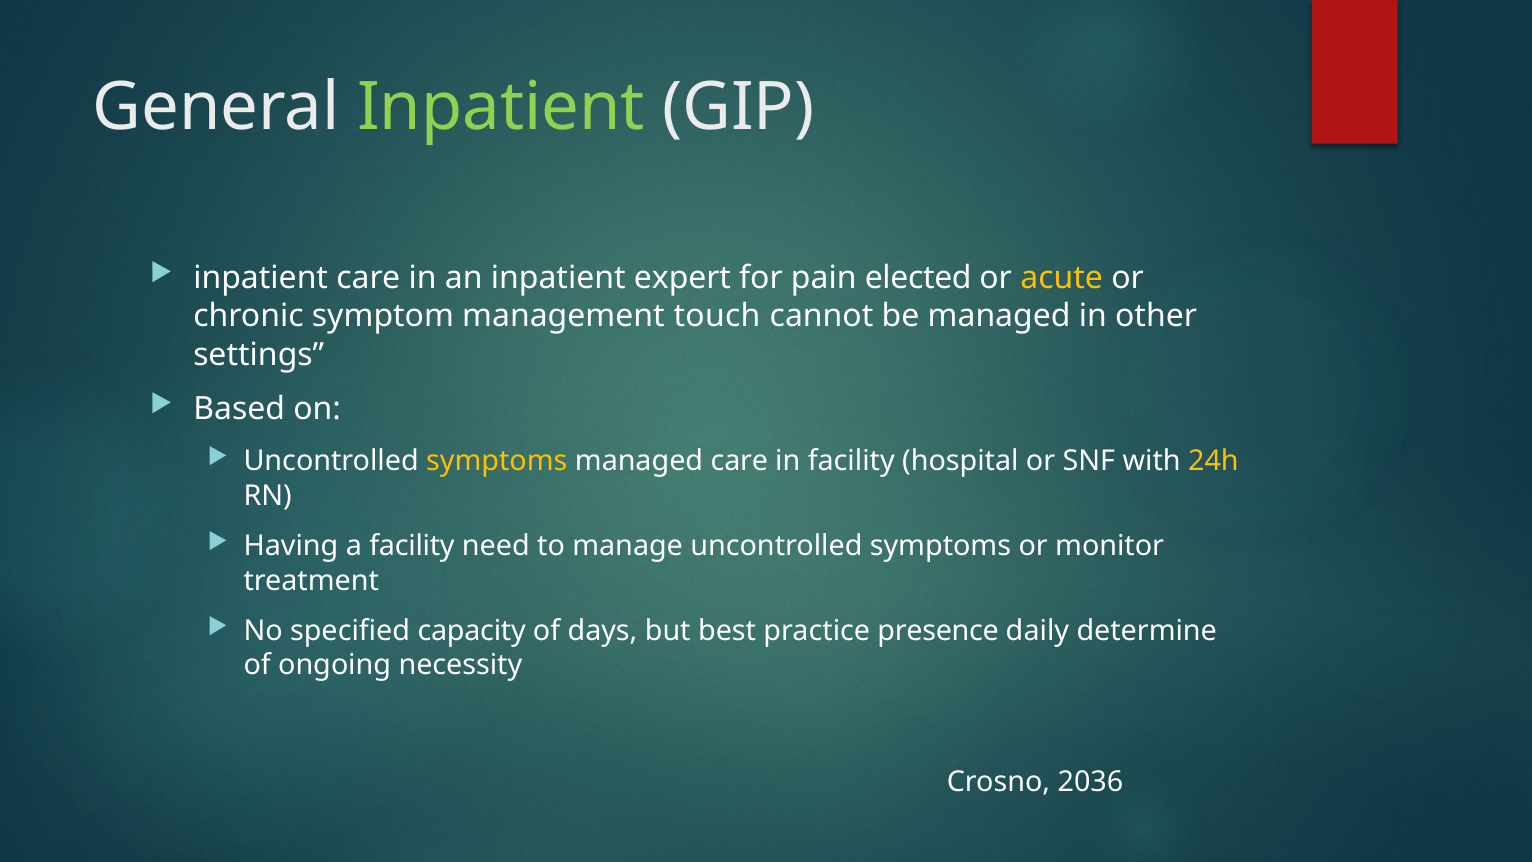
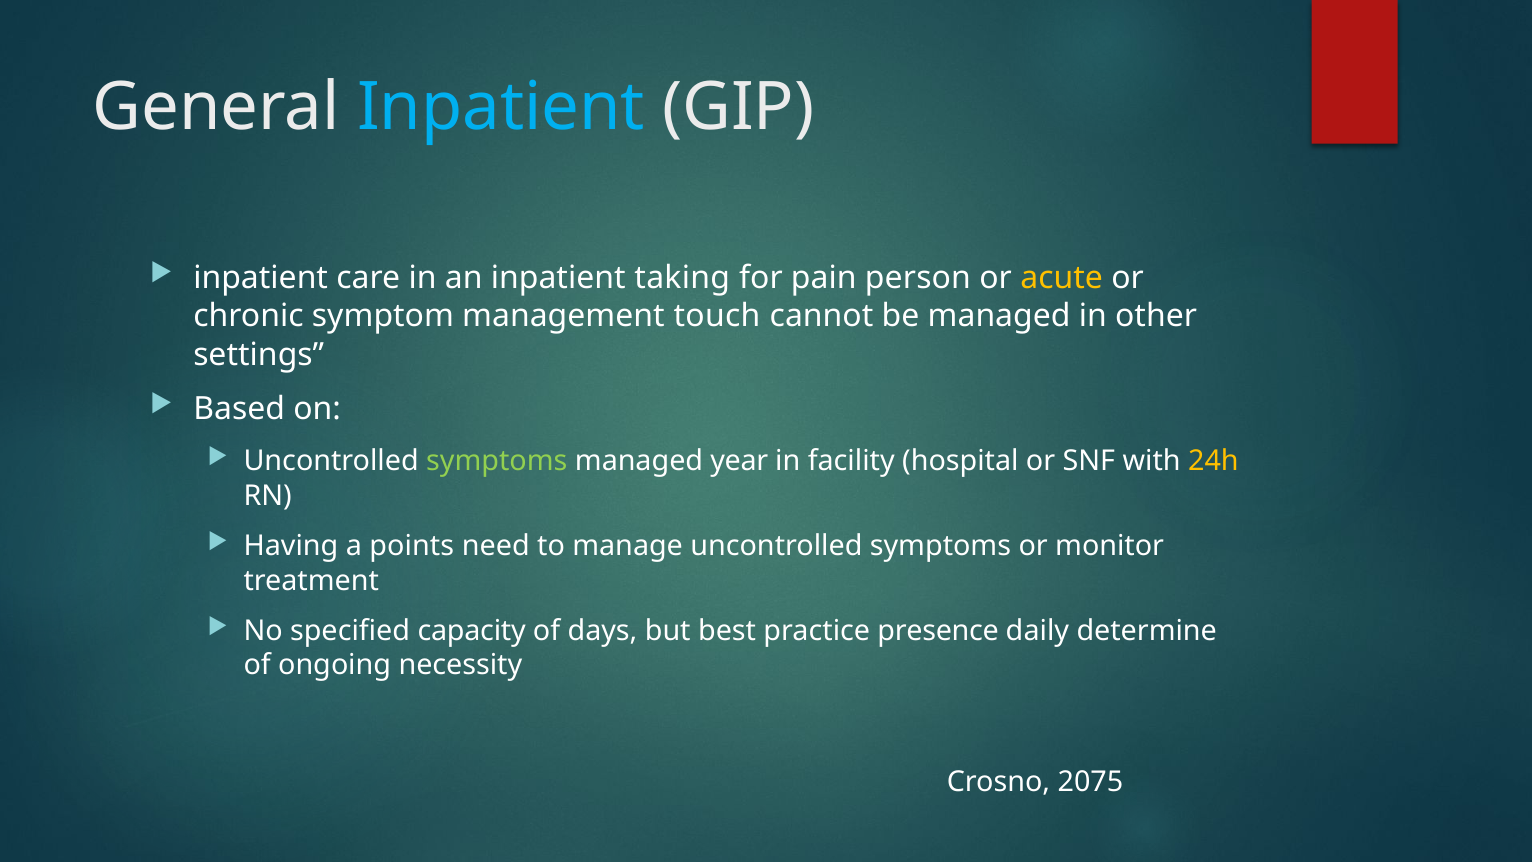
Inpatient colour: light green -> light blue (501, 108)
expert: expert -> taking (682, 278)
elected: elected -> person (918, 278)
symptoms colour: yellow -> light green (497, 461)
managed care: care -> year (739, 461)
a facility: facility -> points (412, 546)
2036: 2036 -> 2075 (1090, 782)
